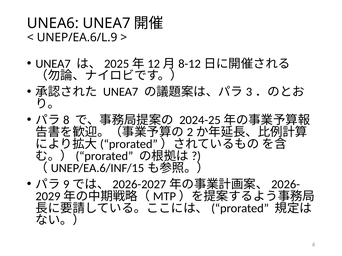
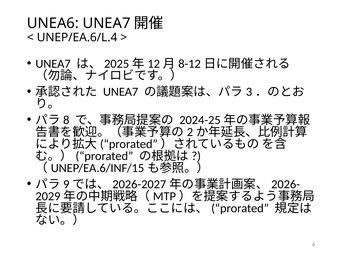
UNEP/EA.6/L.9: UNEP/EA.6/L.9 -> UNEP/EA.6/L.4 (77, 38)
